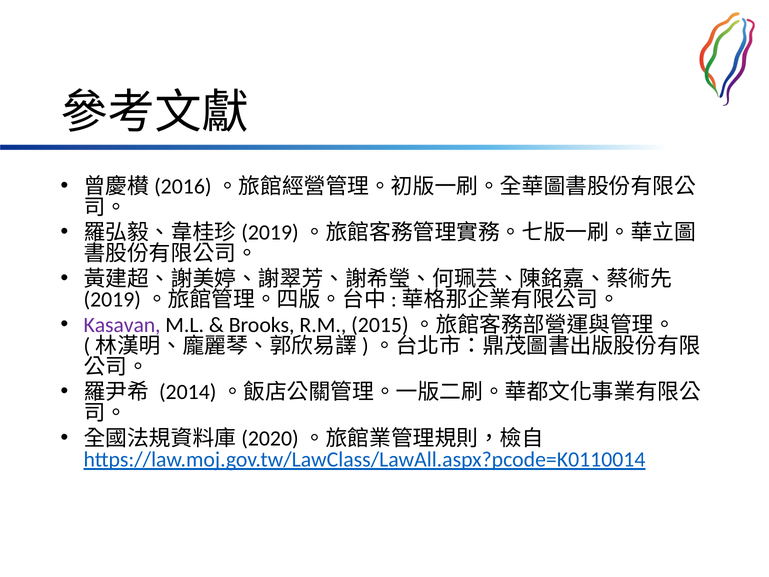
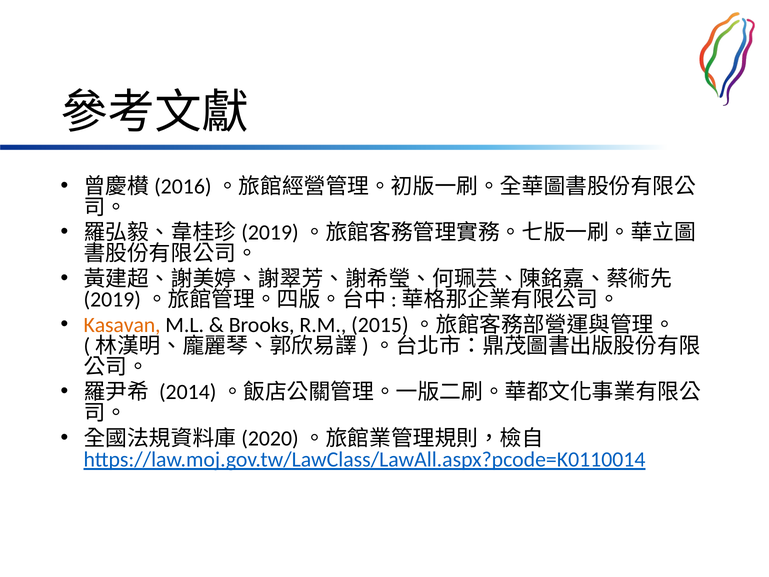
Kasavan colour: purple -> orange (122, 325)
